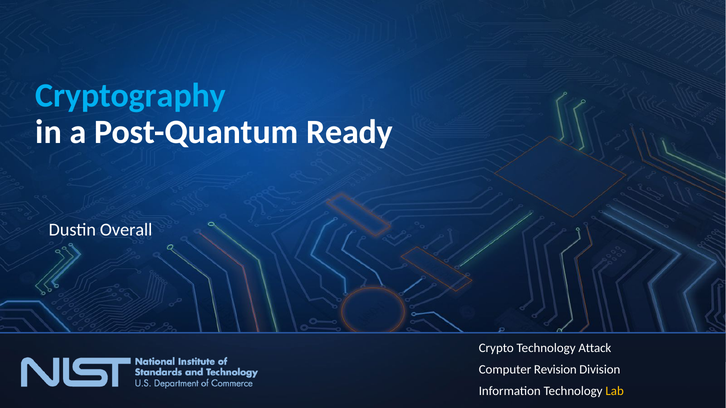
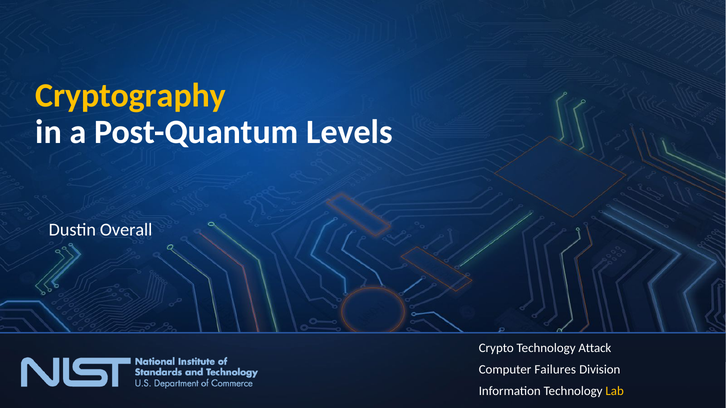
Cryptography colour: light blue -> yellow (131, 96)
Ready: Ready -> Levels (350, 132)
Revision: Revision -> Failures (555, 370)
